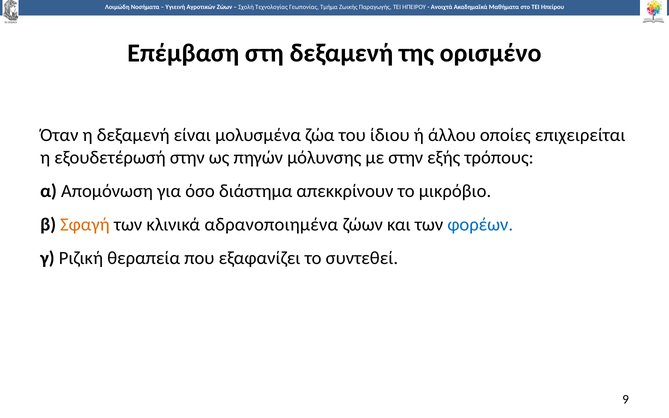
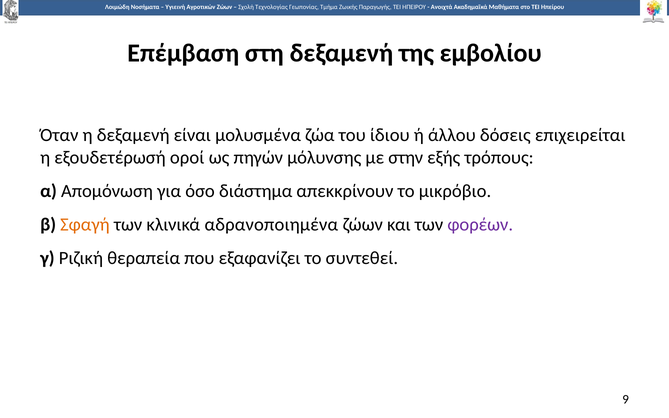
ορισμένο: ορισμένο -> εμβολίου (491, 53)
οποίες: οποίες -> δόσεις (505, 135)
εξουδετέρωσή στην: στην -> οροί (187, 158)
φορέων colour: blue -> purple (480, 225)
